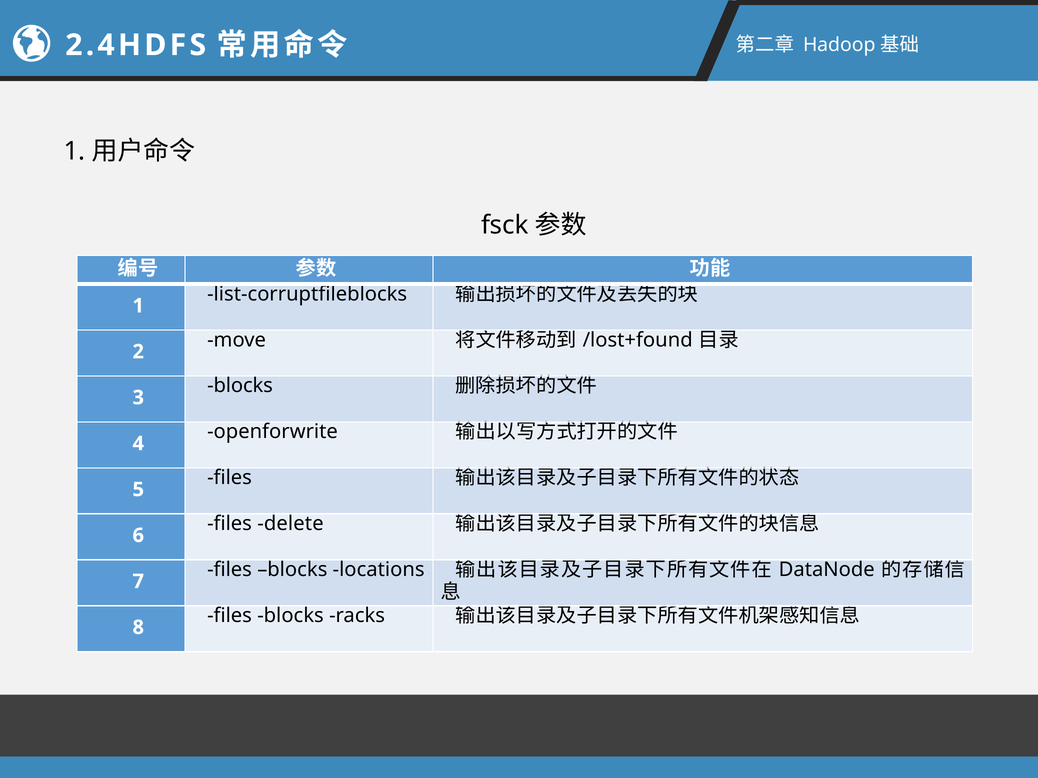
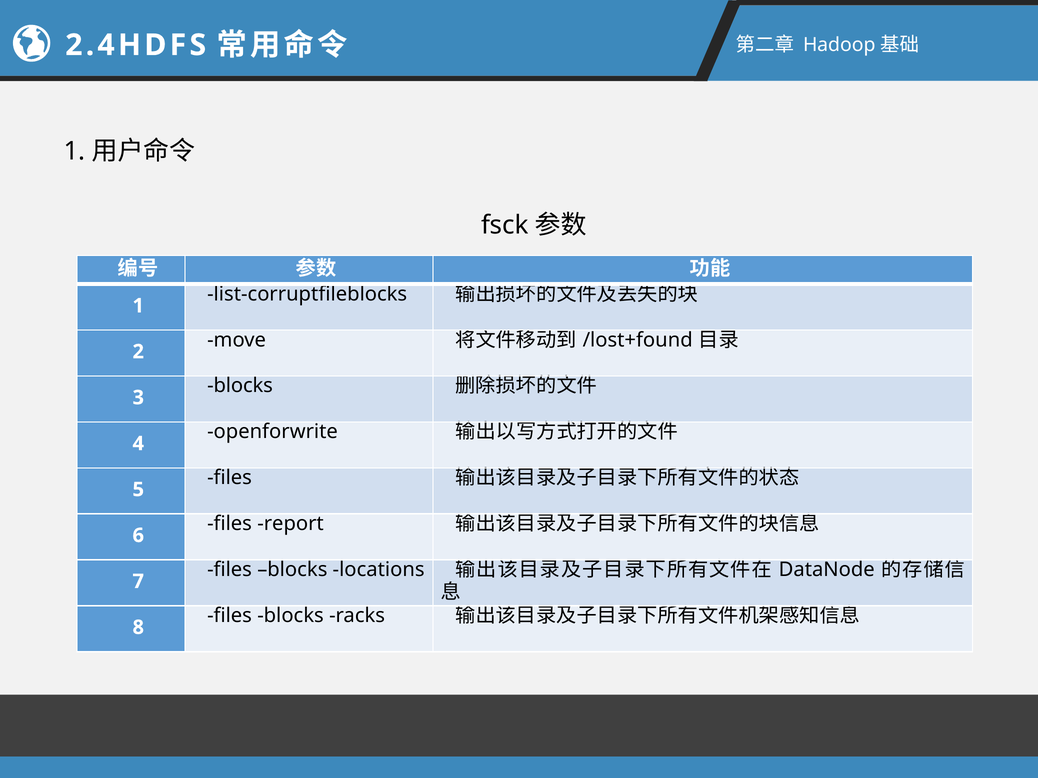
delete: delete -> report (291, 524)
